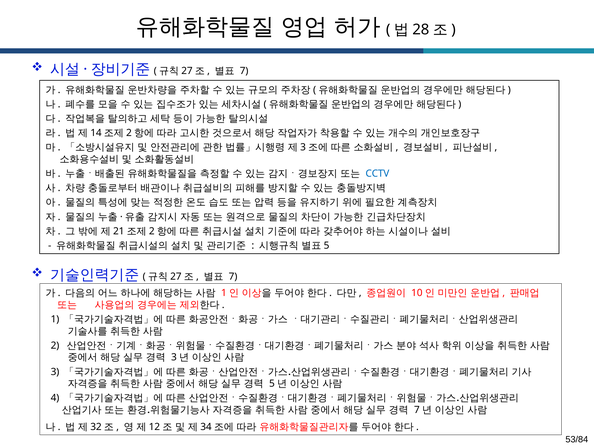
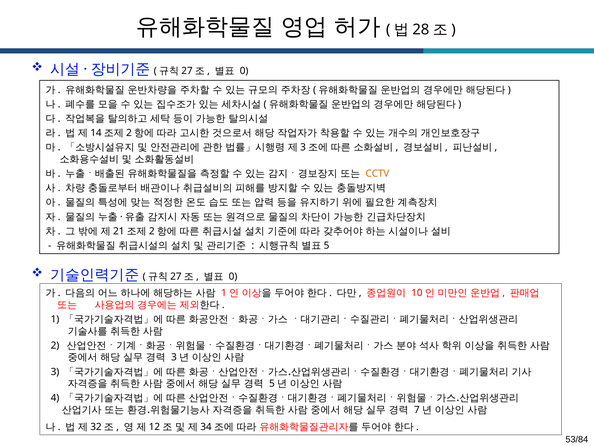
7: 7 -> 0 (244, 71)
CCTV colour: blue -> orange (377, 173)
7: 7 -> 0 (233, 276)
